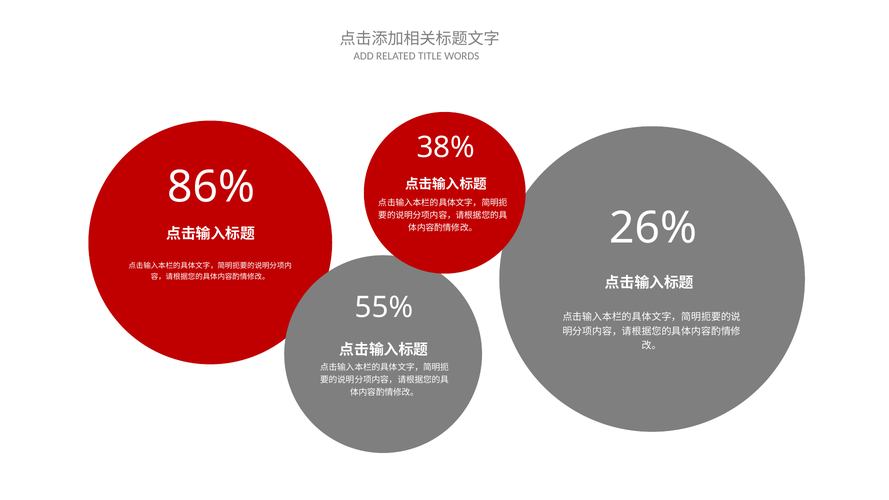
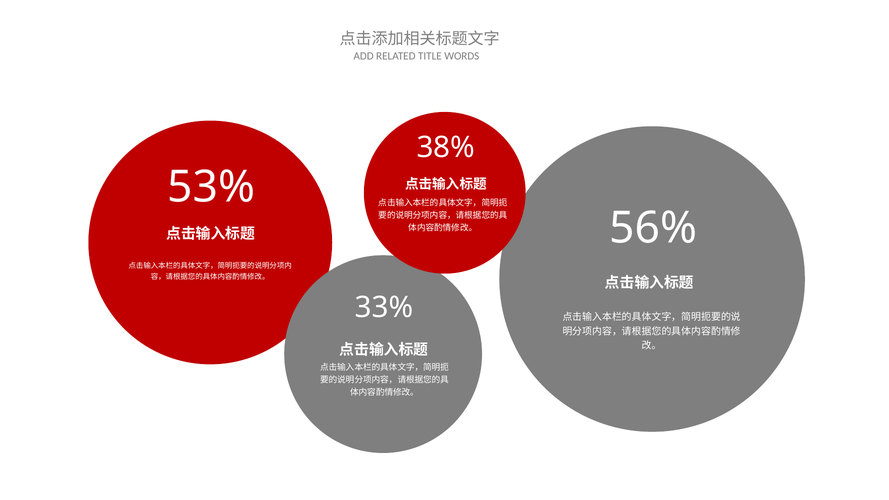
86%: 86% -> 53% (211, 187)
26%: 26% -> 56% (653, 228)
55%: 55% -> 33% (384, 307)
